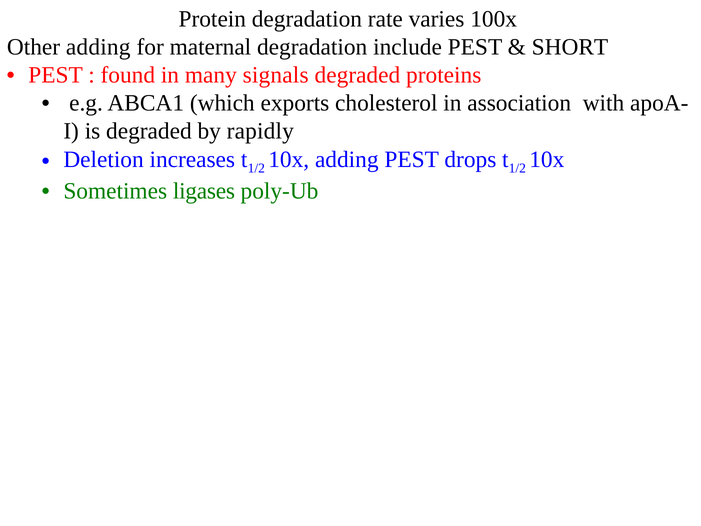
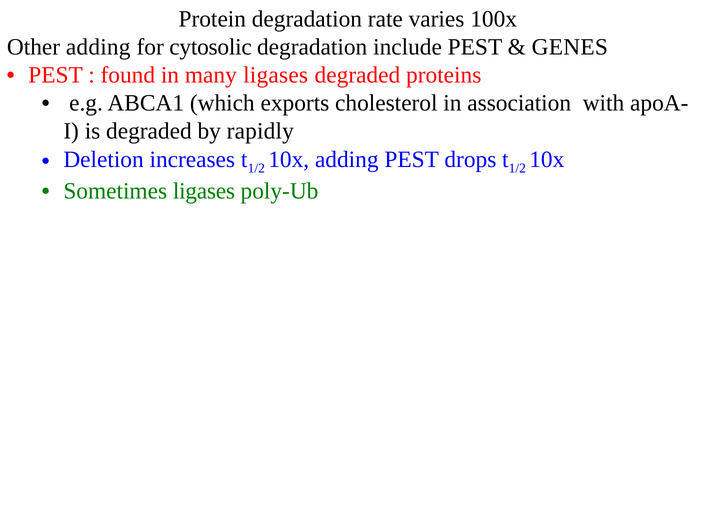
maternal: maternal -> cytosolic (211, 47)
SHORT: SHORT -> GENES (570, 47)
many signals: signals -> ligases (276, 75)
